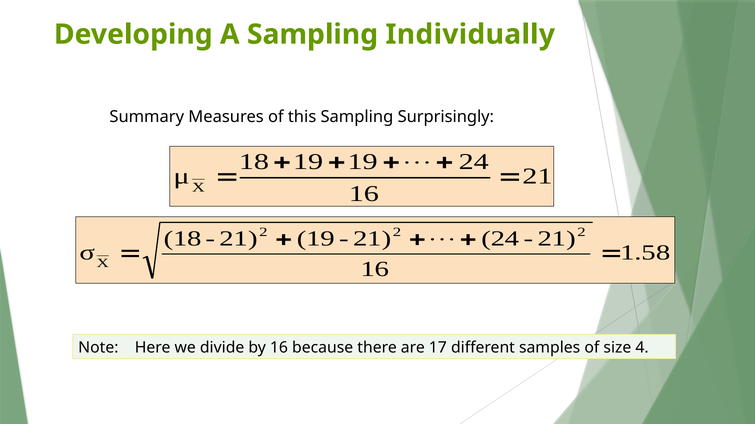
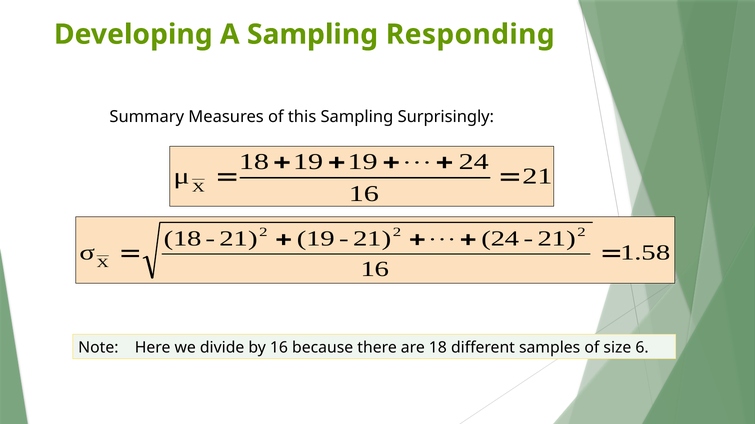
Individually: Individually -> Responding (470, 34)
are 17: 17 -> 18 (438, 348)
4: 4 -> 6 (642, 348)
